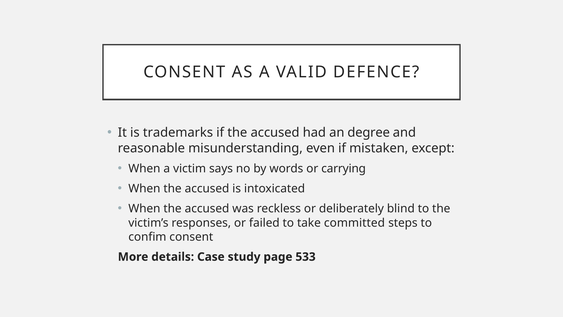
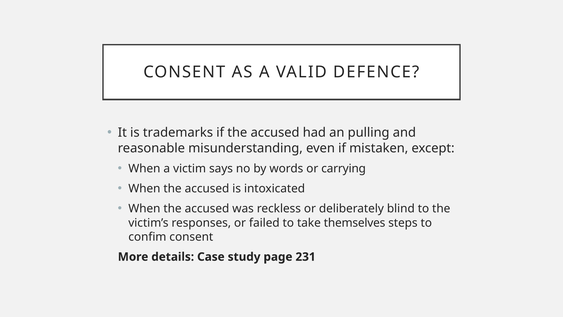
degree: degree -> pulling (369, 133)
committed: committed -> themselves (355, 223)
533: 533 -> 231 (306, 257)
